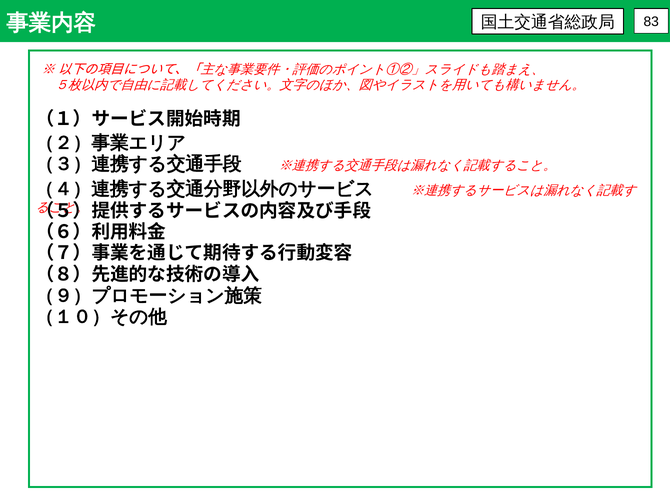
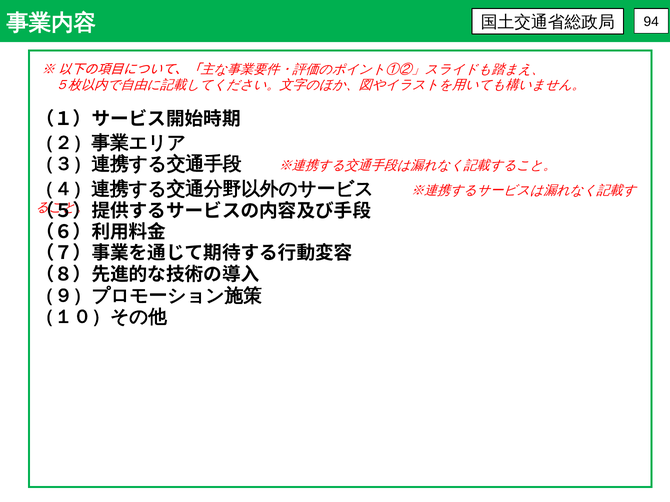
83: 83 -> 94 (651, 22)
